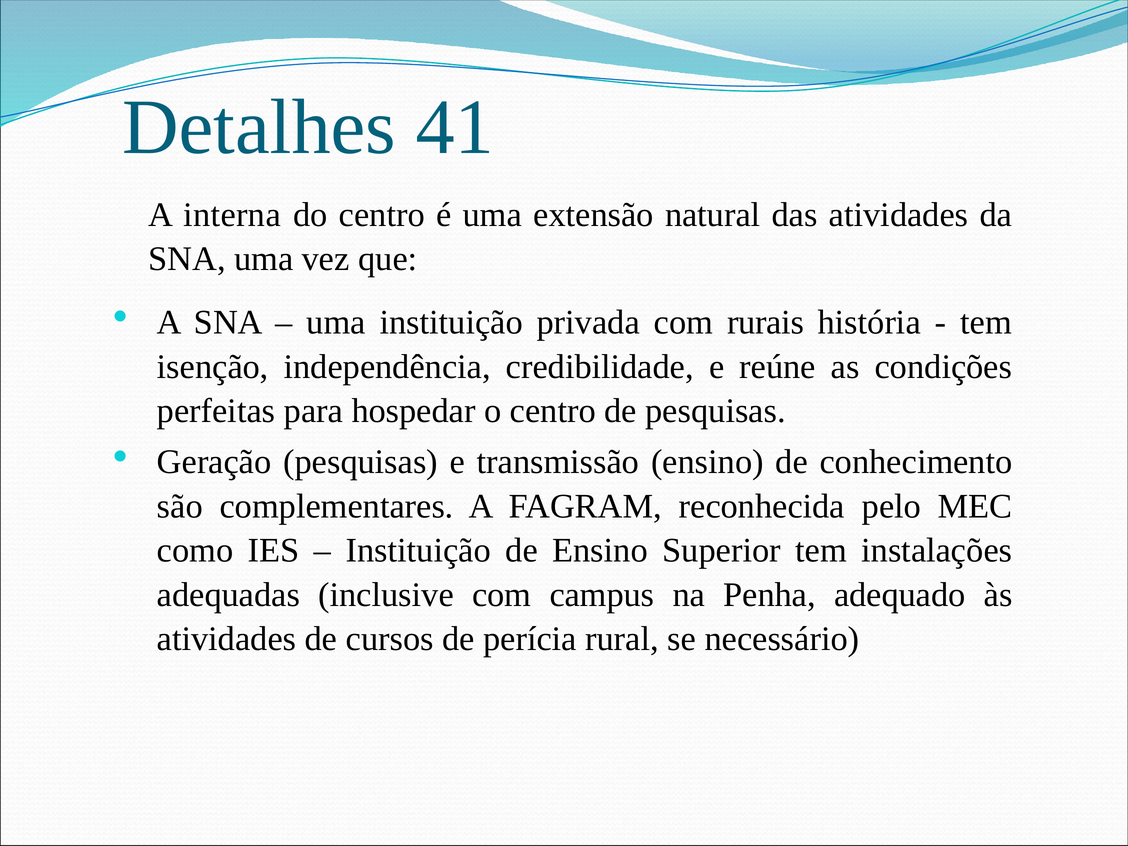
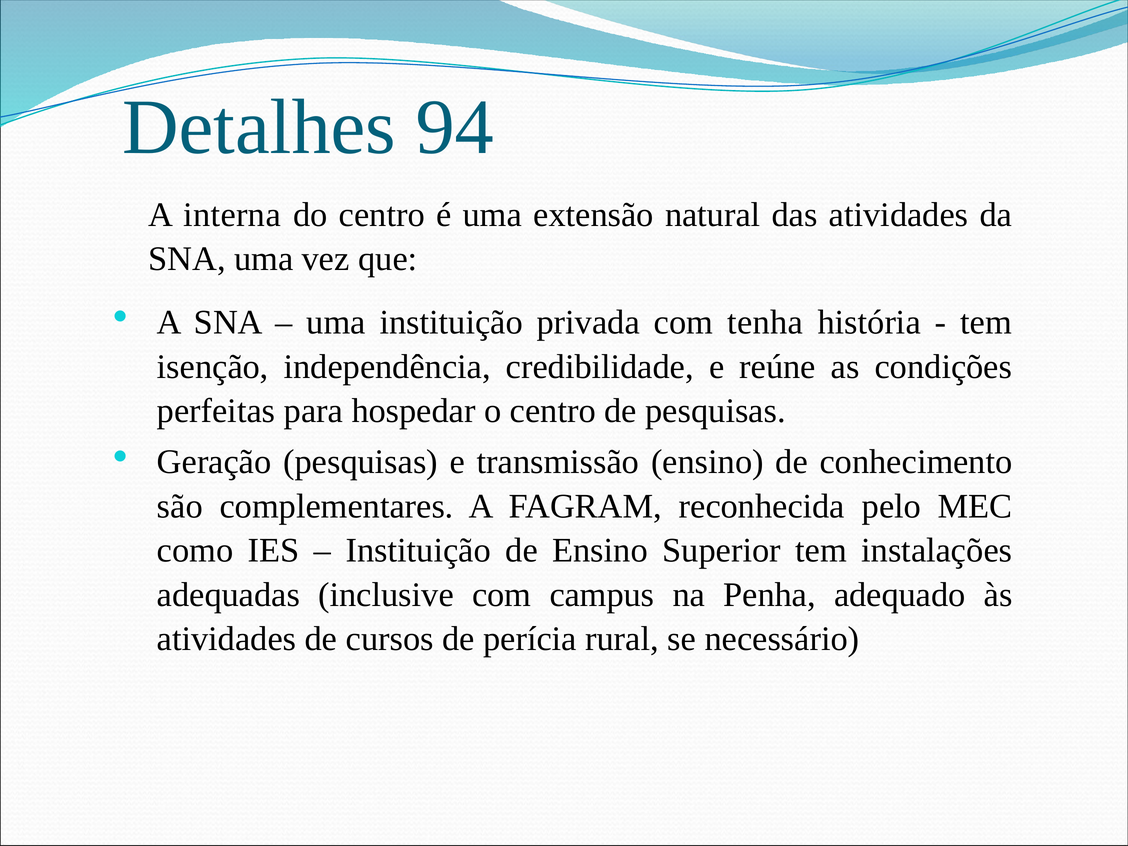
41: 41 -> 94 (455, 128)
rurais: rurais -> tenha (765, 323)
